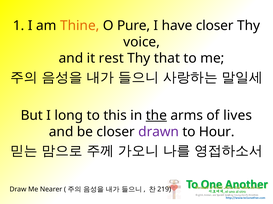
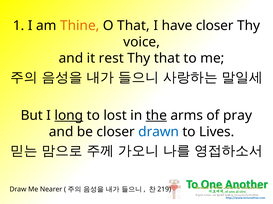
O Pure: Pure -> That (133, 26)
long underline: none -> present (69, 116)
this: this -> lost (115, 116)
lives: lives -> pray (238, 116)
drawn colour: purple -> blue (159, 132)
Hour: Hour -> Lives (217, 132)
